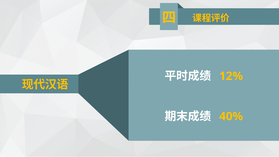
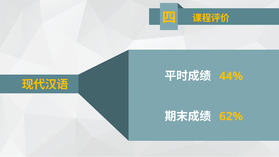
12%: 12% -> 44% (231, 76)
40%: 40% -> 62% (231, 116)
